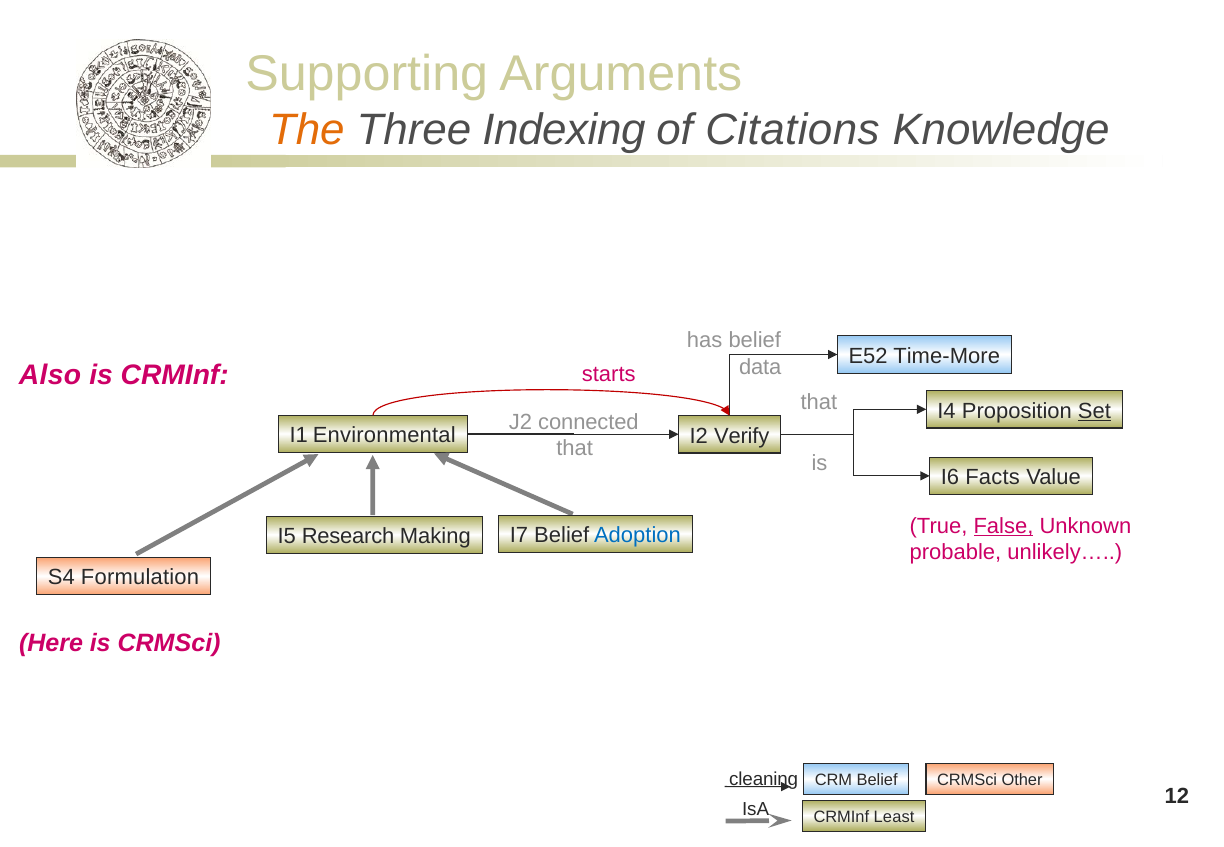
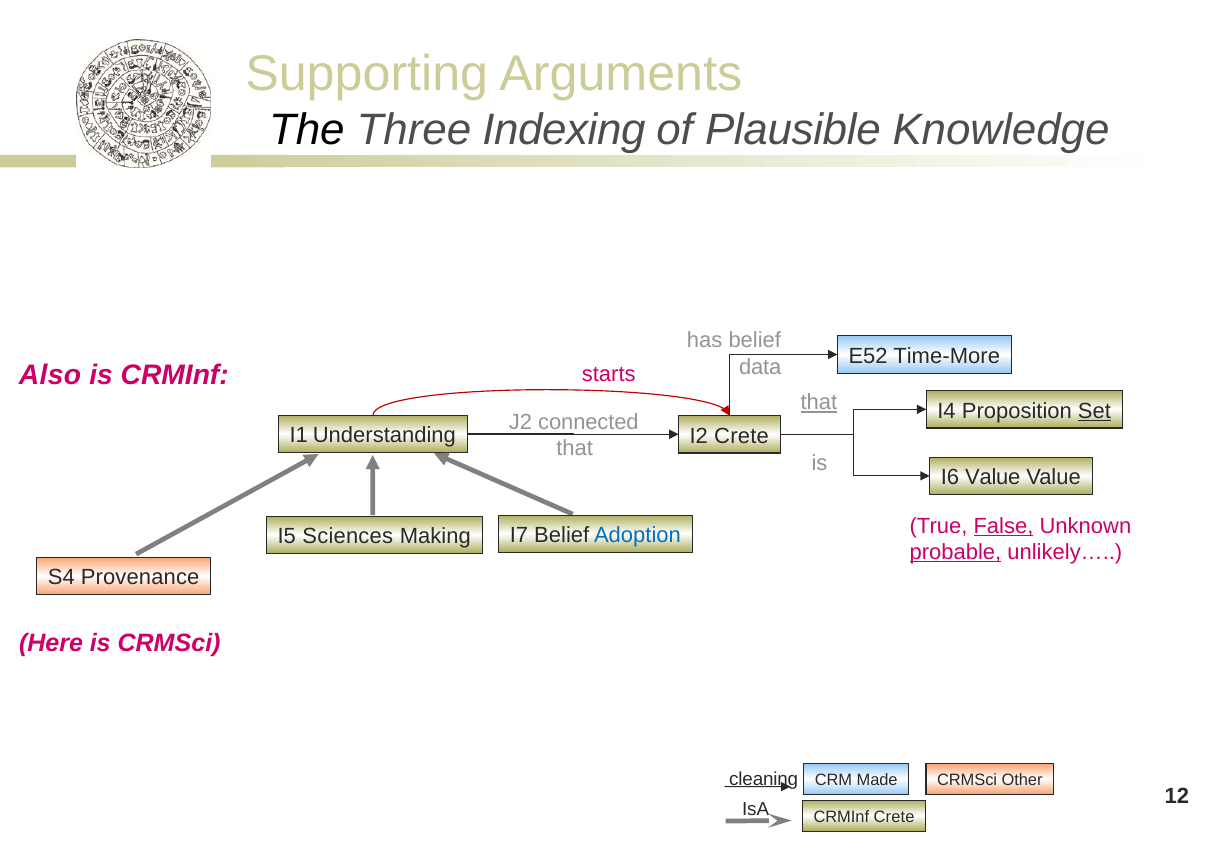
The colour: orange -> black (307, 130)
Citations: Citations -> Plausible (793, 130)
that underline: none -> present (819, 403)
Environmental: Environmental -> Understanding (384, 436)
I2 Verify: Verify -> Crete (742, 436)
I6 Facts: Facts -> Value (993, 478)
Research: Research -> Sciences (348, 537)
probable underline: none -> present (955, 553)
Formulation: Formulation -> Provenance (140, 578)
CRM Belief: Belief -> Made (877, 781)
CRMInf Least: Least -> Crete (894, 817)
